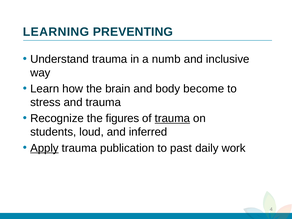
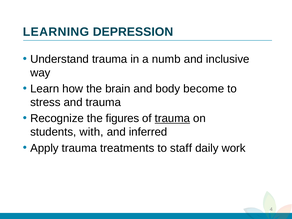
PREVENTING: PREVENTING -> DEPRESSION (133, 32)
loud: loud -> with (91, 132)
Apply underline: present -> none (44, 148)
publication: publication -> treatments (127, 148)
past: past -> staff (181, 148)
